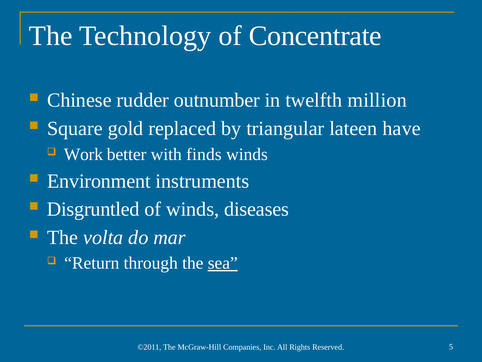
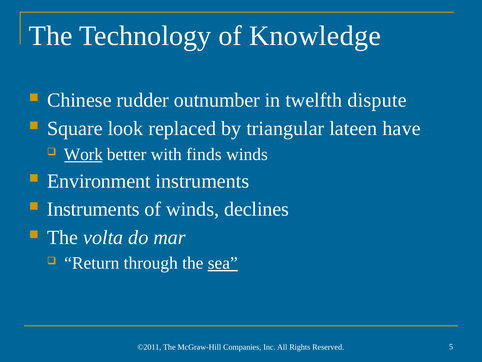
Concentrate: Concentrate -> Knowledge (315, 36)
million: million -> dispute (377, 100)
gold: gold -> look (126, 128)
Work underline: none -> present (83, 154)
Disgruntled: Disgruntled -> Instruments (93, 209)
diseases: diseases -> declines (257, 209)
